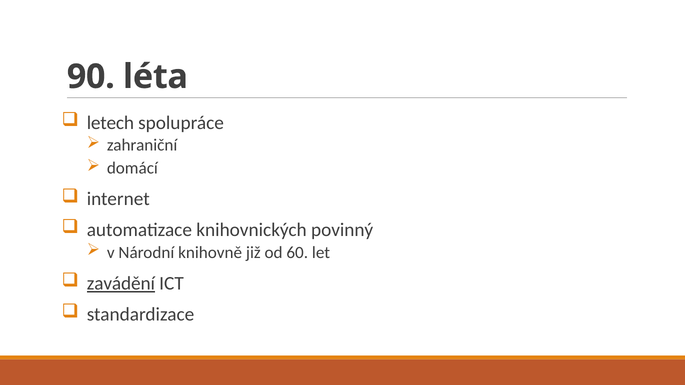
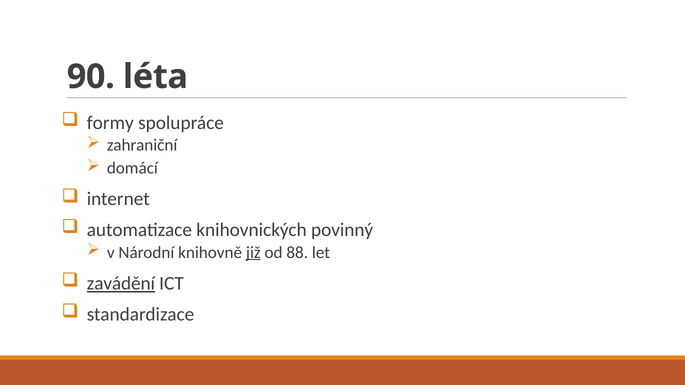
letech: letech -> formy (110, 123)
již underline: none -> present (253, 253)
60: 60 -> 88 (297, 253)
